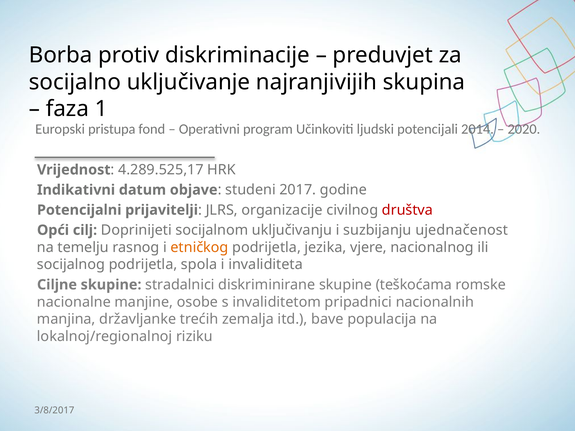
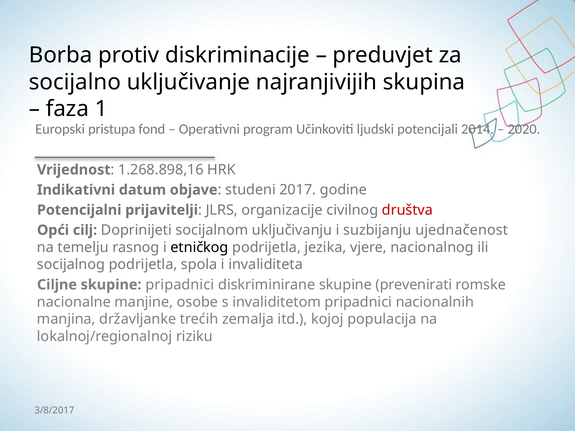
4.289.525,17: 4.289.525,17 -> 1.268.898,16 (161, 170)
etničkog colour: orange -> black (200, 247)
skupine stradalnici: stradalnici -> pripadnici (180, 285)
teškoćama: teškoćama -> prevenirati (414, 285)
bave: bave -> kojoj (327, 319)
